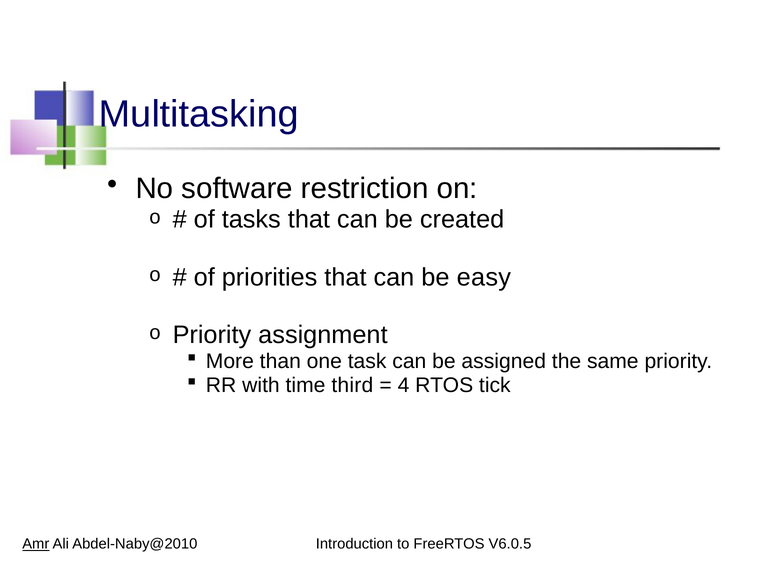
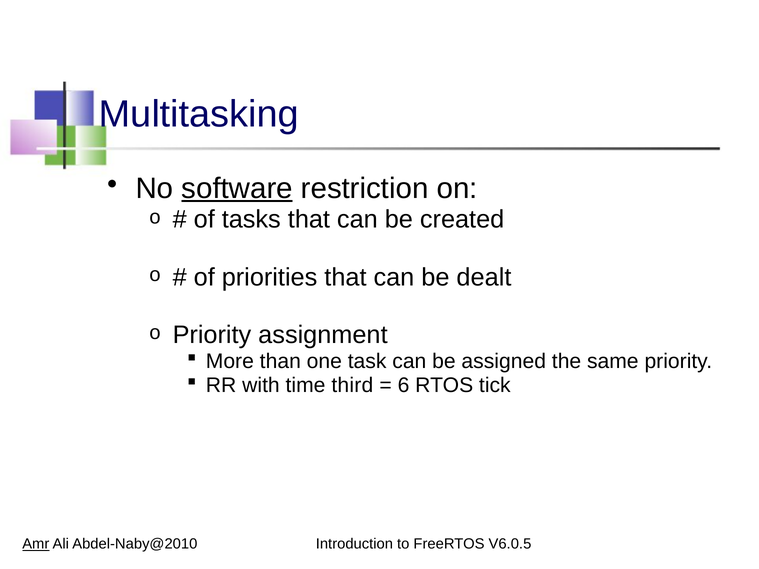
software underline: none -> present (237, 188)
easy: easy -> dealt (484, 277)
4: 4 -> 6 (404, 385)
